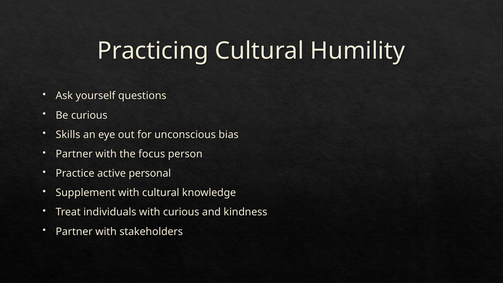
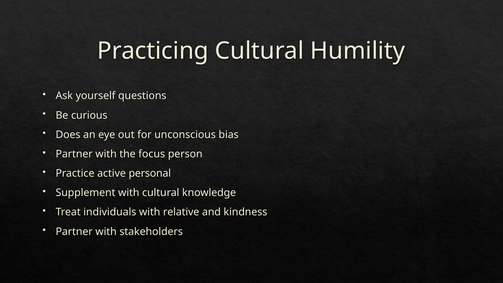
Skills: Skills -> Does (68, 135)
with curious: curious -> relative (181, 212)
